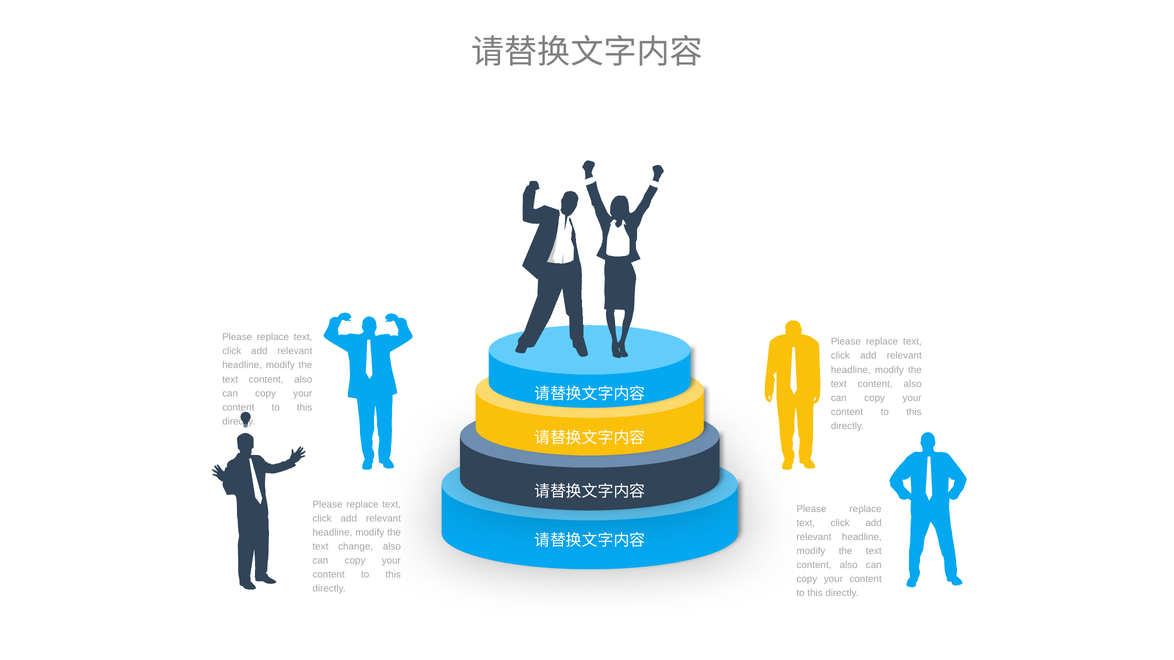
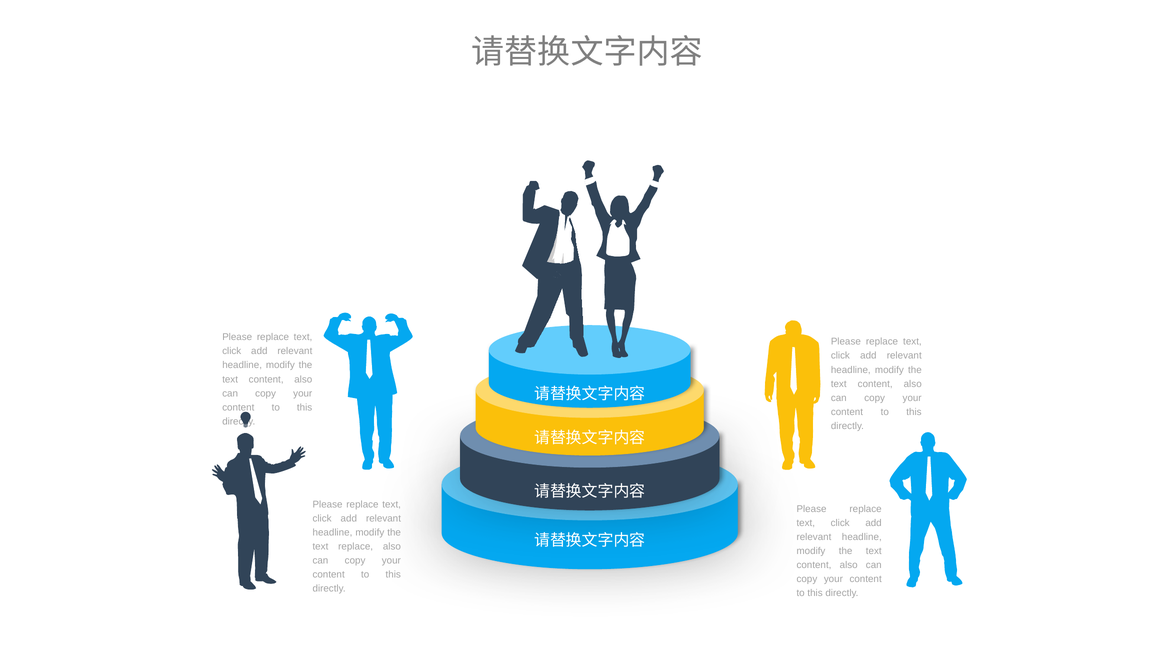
text change: change -> replace (356, 547)
